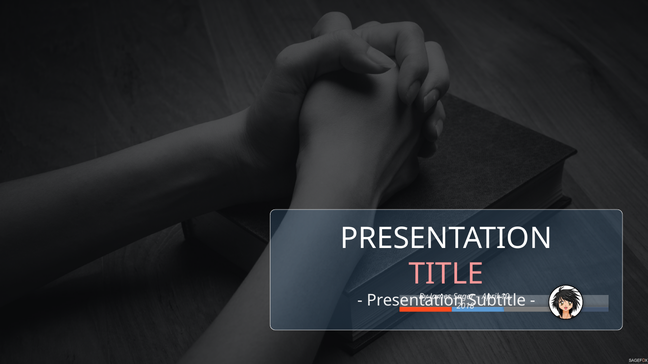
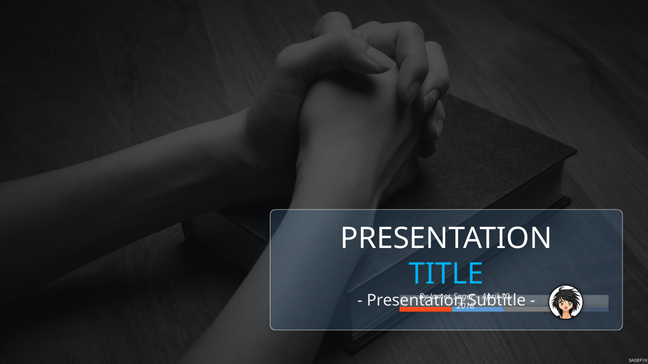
TITLE colour: pink -> light blue (446, 274)
